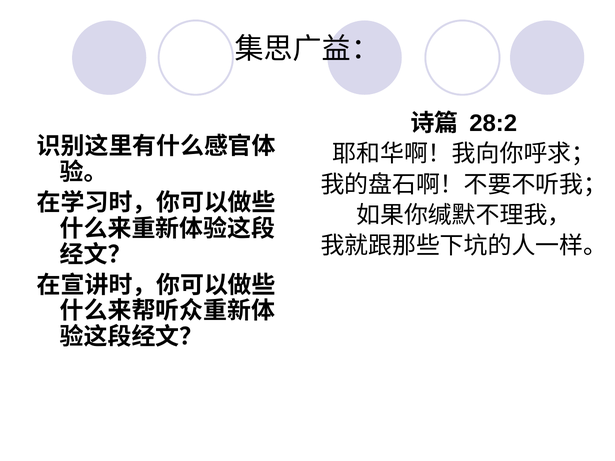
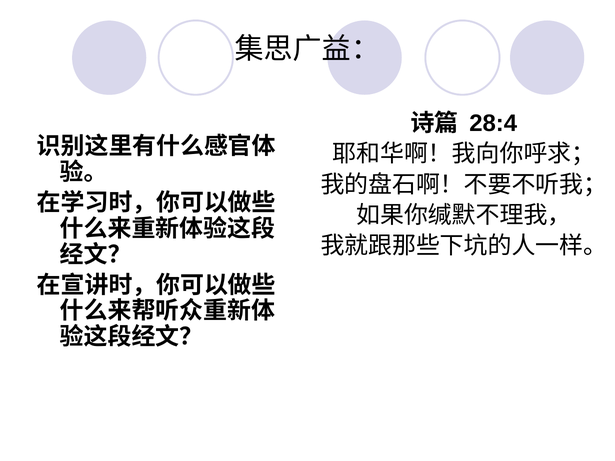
28:2: 28:2 -> 28:4 (493, 123)
